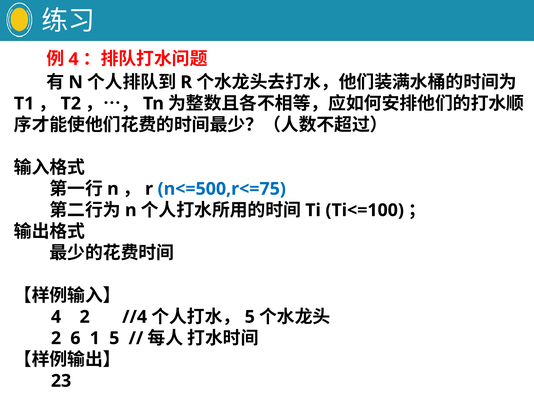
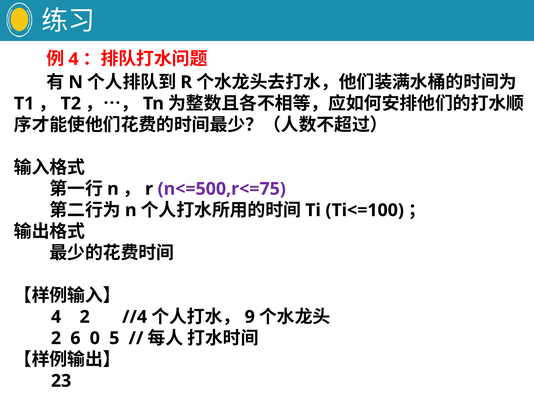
n<=500,r<=75 colour: blue -> purple (222, 189)
5: 5 -> 9 (250, 317)
1: 1 -> 0 (95, 339)
